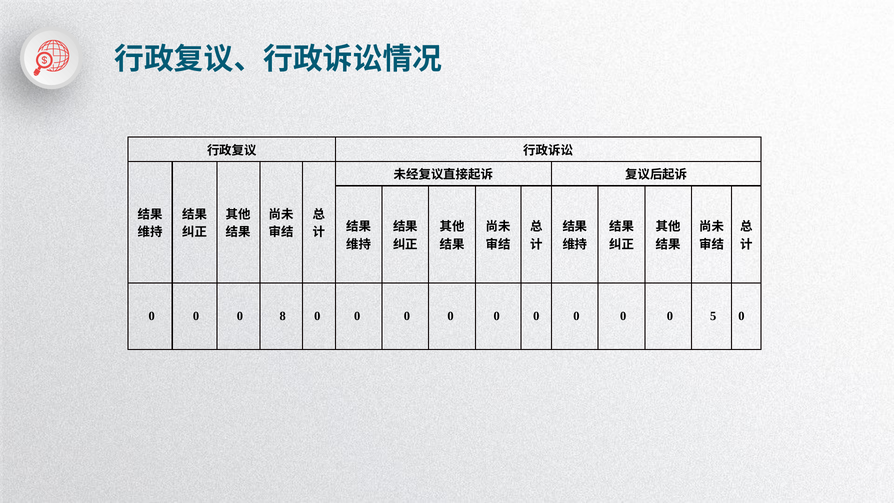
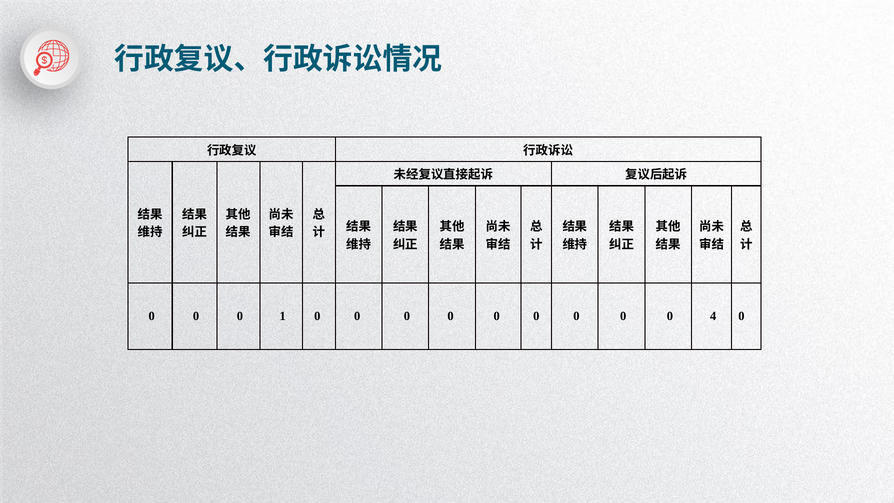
8: 8 -> 1 (283, 316)
5: 5 -> 4 (713, 316)
